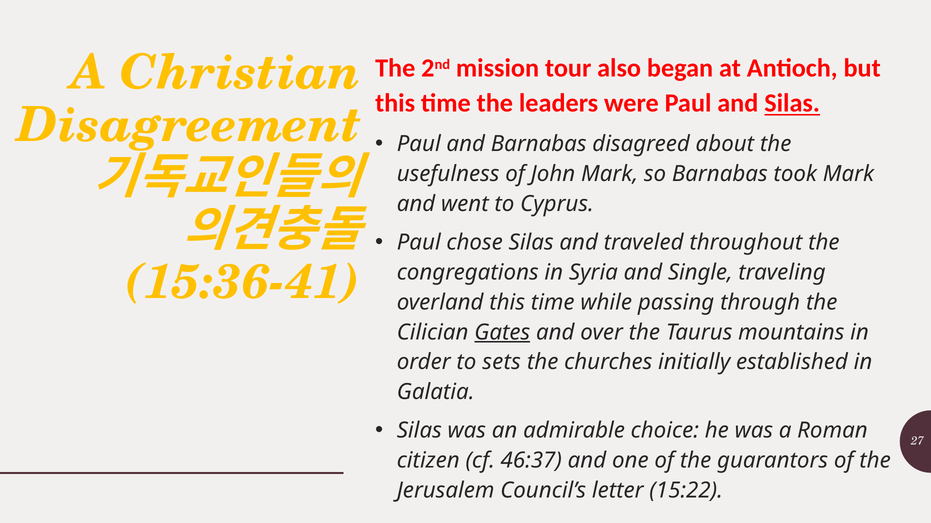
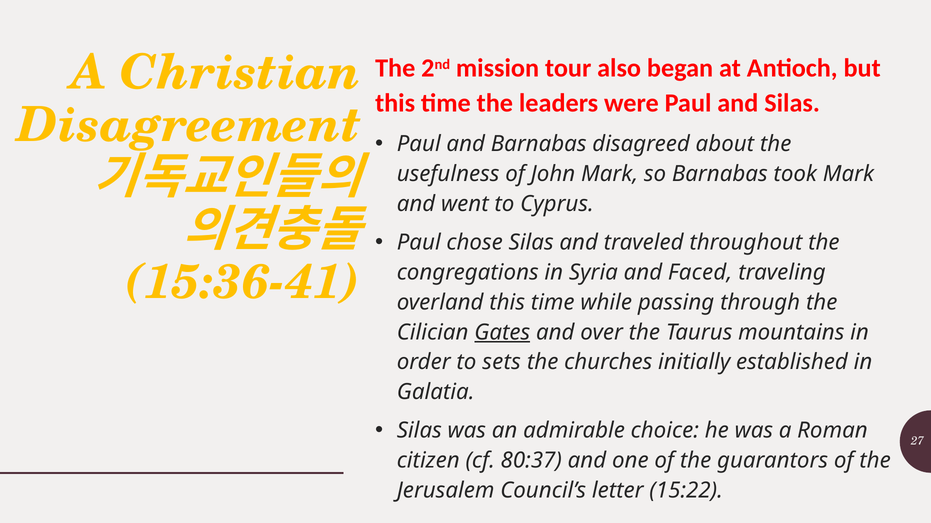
Silas underline: present -> none (792, 103)
Single: Single -> Faced (700, 273)
46:37: 46:37 -> 80:37 (531, 461)
